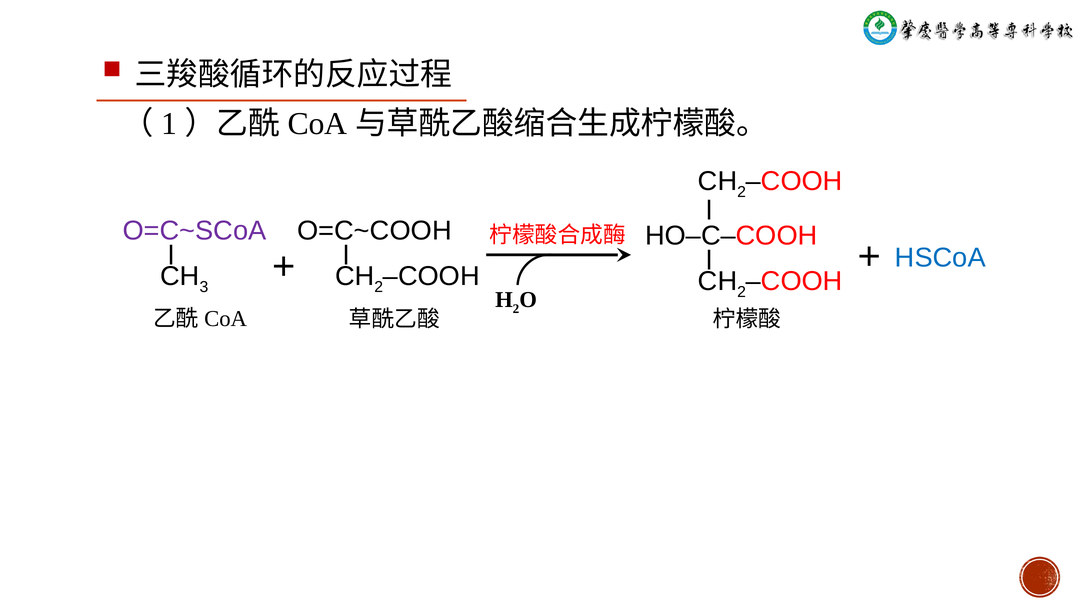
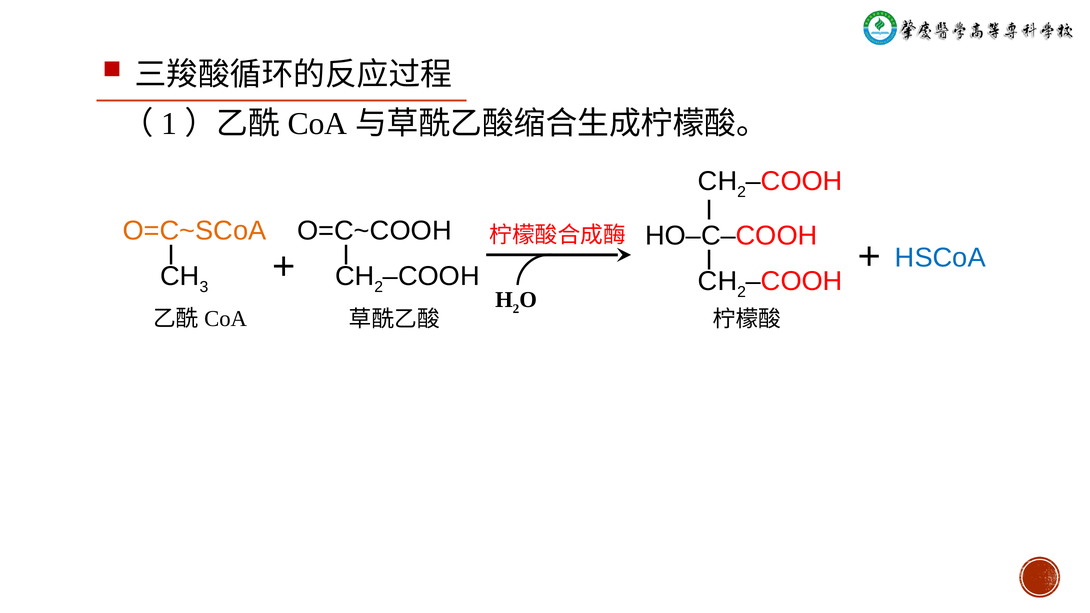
O=C~SCoA colour: purple -> orange (194, 231)
